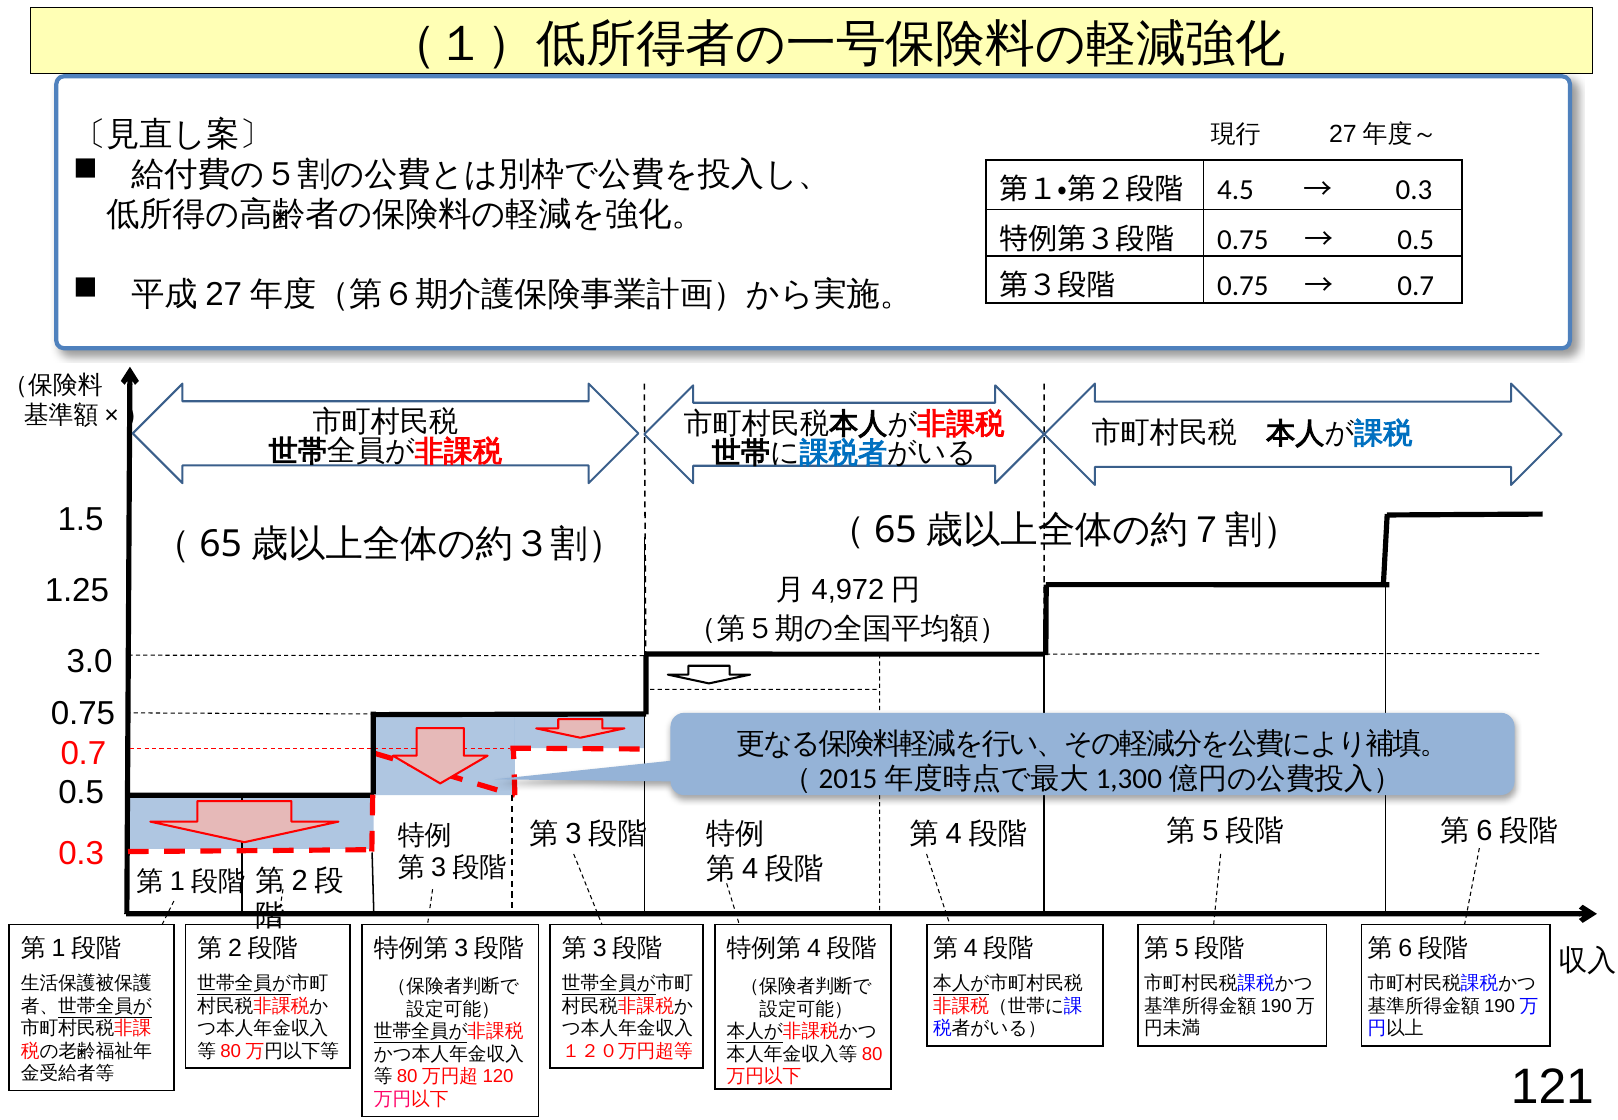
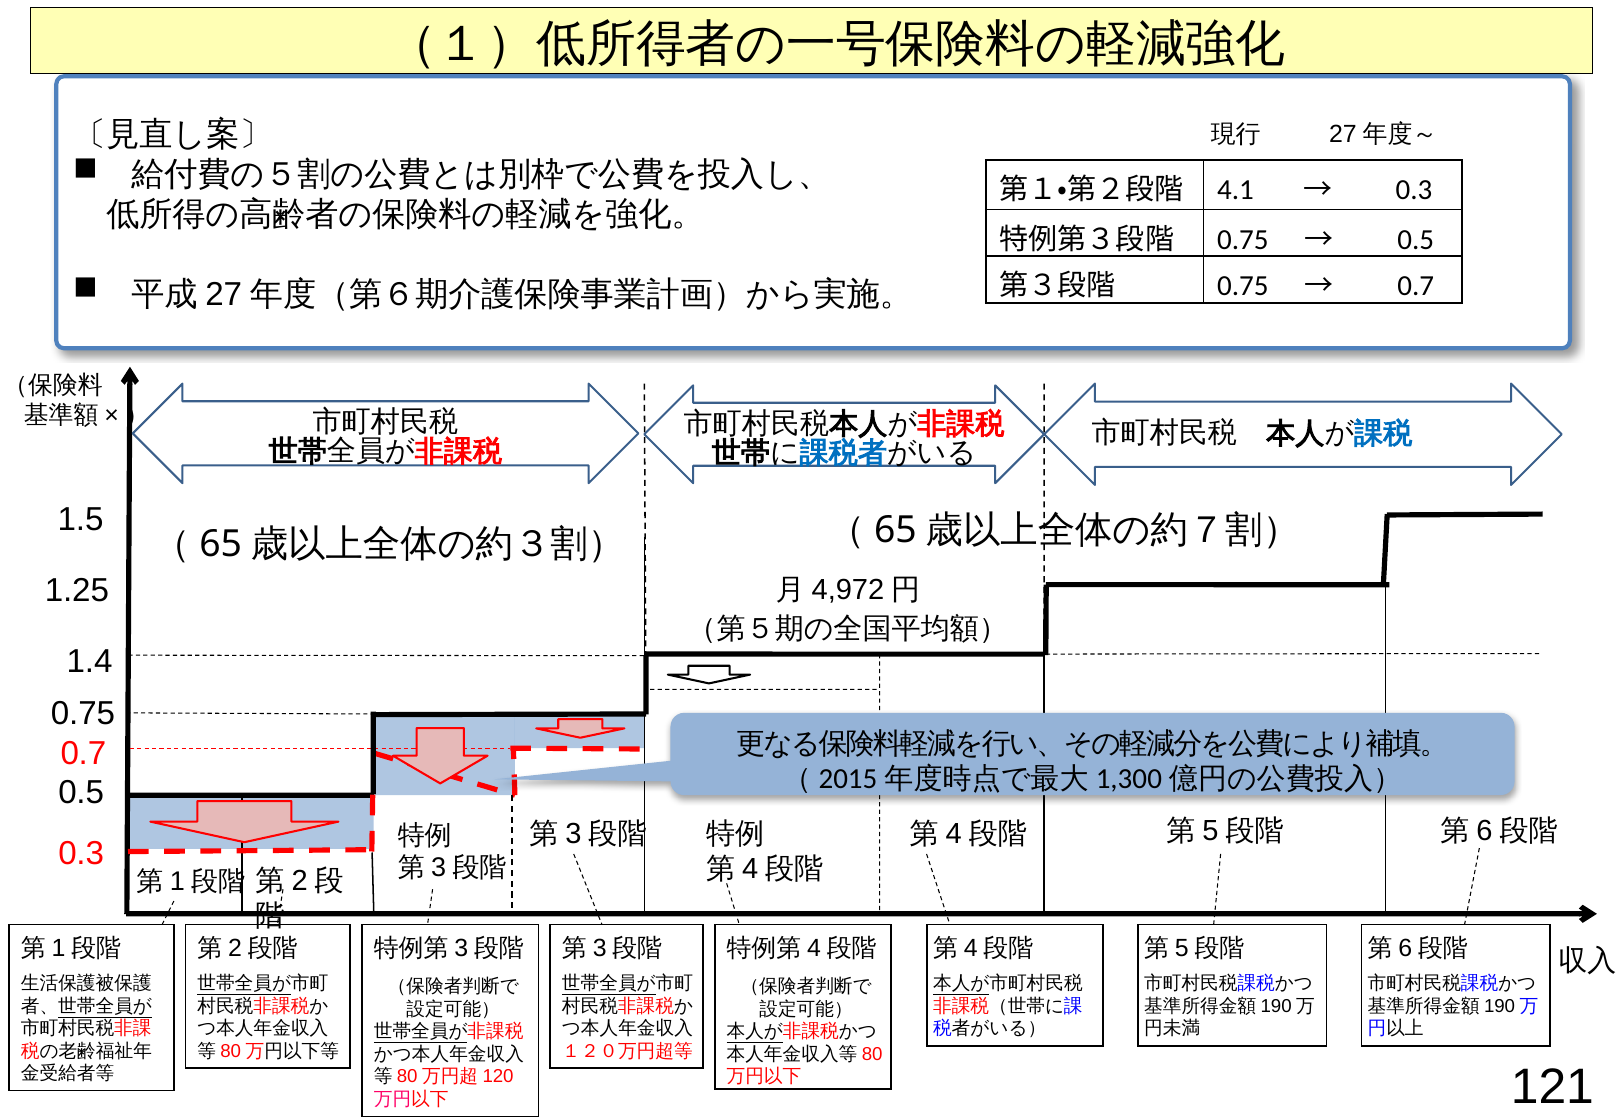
4.5: 4.5 -> 4.1 (1235, 190)
3.0: 3.0 -> 1.4 (90, 661)
